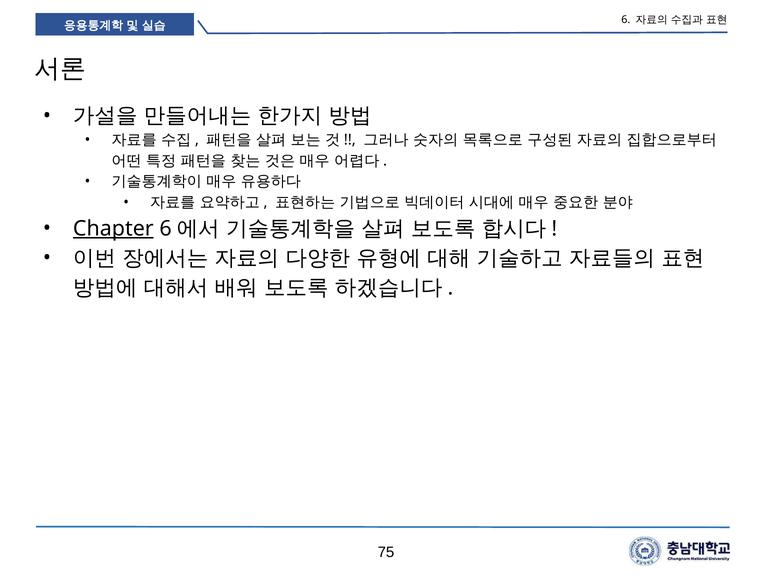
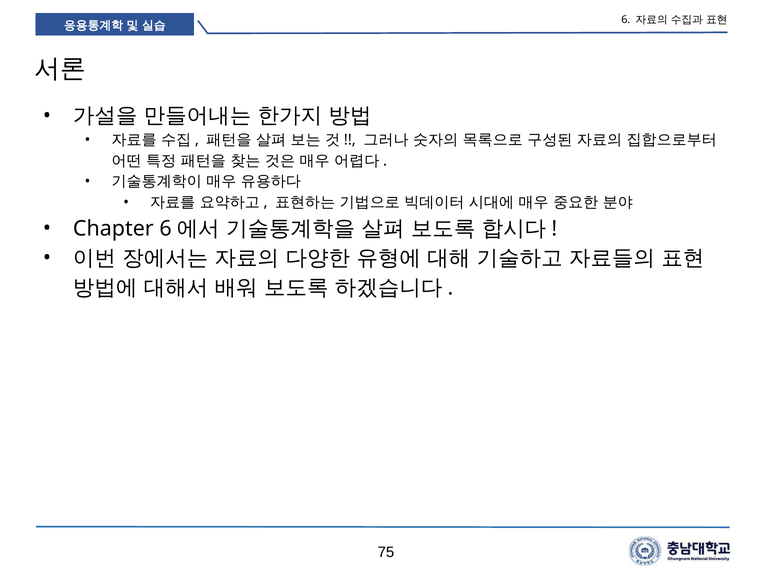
Chapter underline: present -> none (113, 228)
